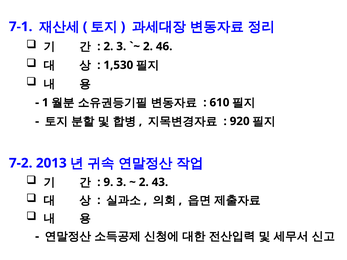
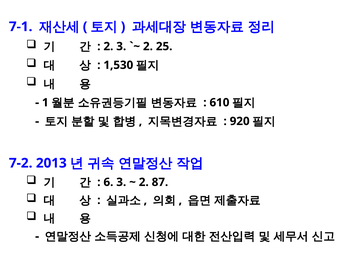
46: 46 -> 25 (164, 46)
9: 9 -> 6 (108, 182)
43: 43 -> 87 (160, 182)
